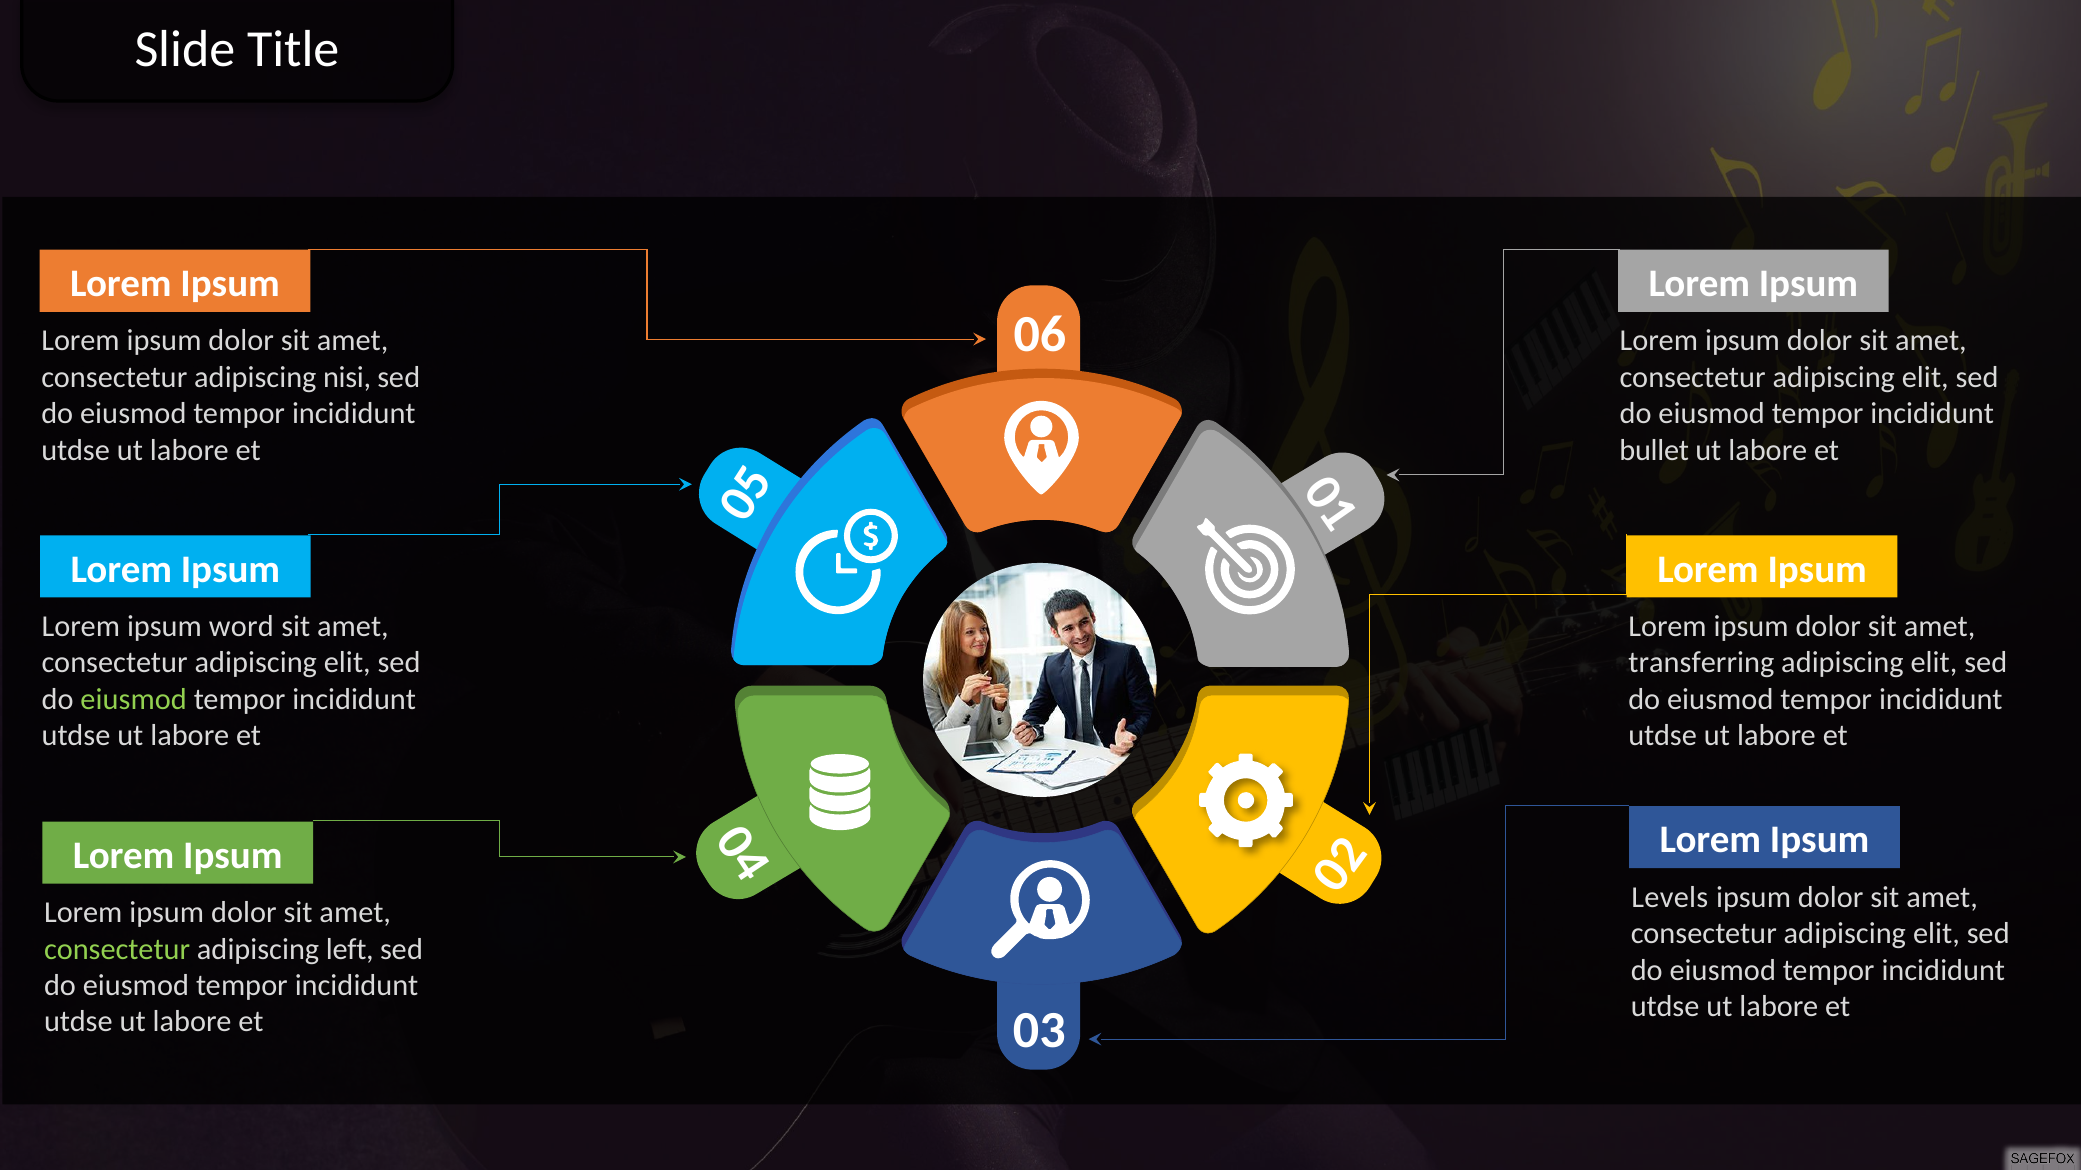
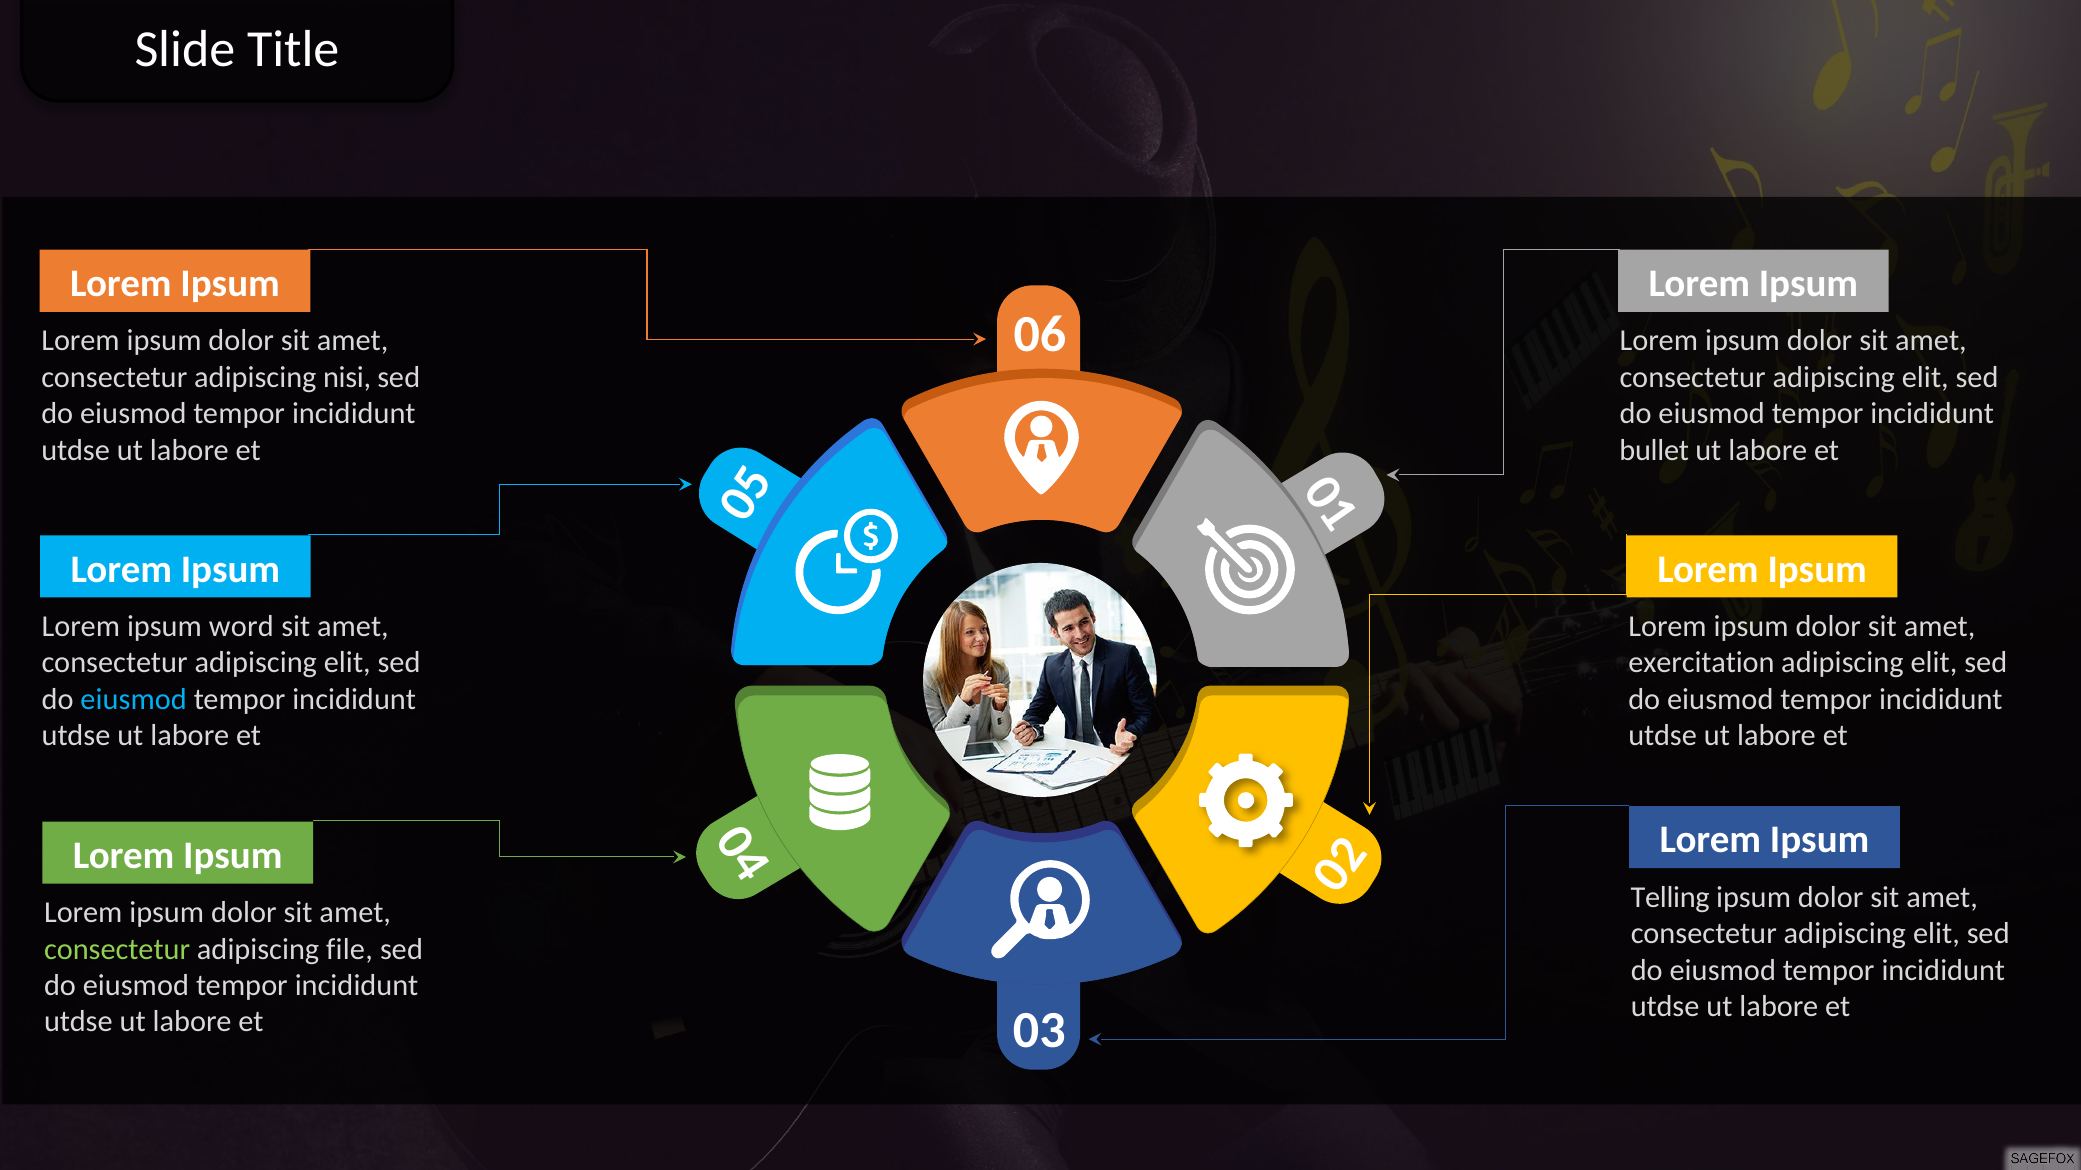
transferring: transferring -> exercitation (1701, 663)
eiusmod colour: light green -> light blue (134, 700)
Levels: Levels -> Telling (1670, 898)
left: left -> file (350, 950)
